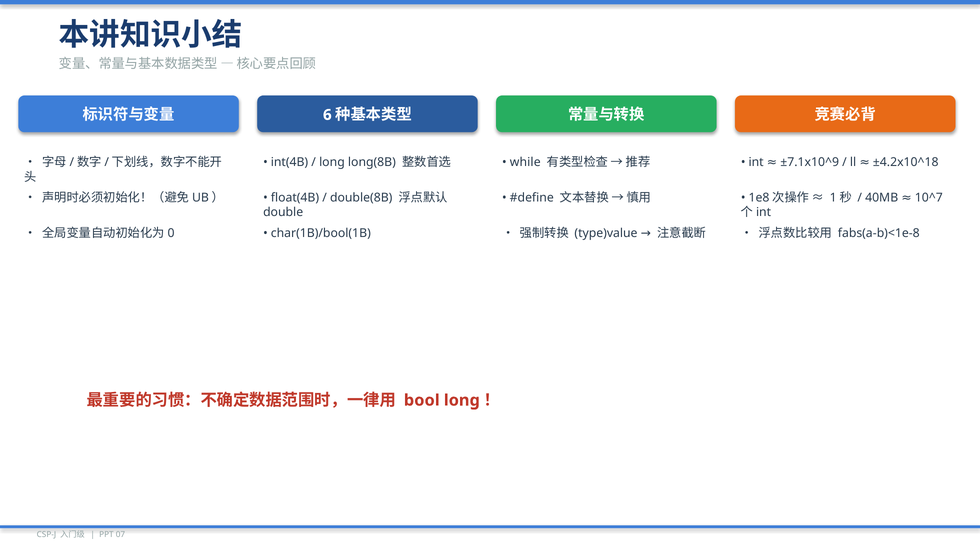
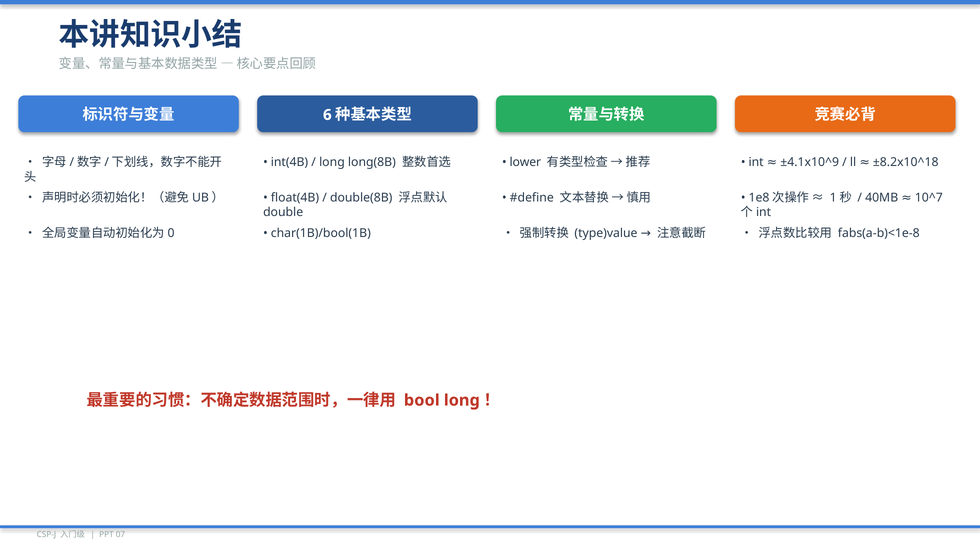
while: while -> lower (525, 163)
±7.1x10^9: ±7.1x10^9 -> ±4.1x10^9 (810, 163)
±4.2x10^18: ±4.2x10^18 -> ±8.2x10^18 (906, 163)
